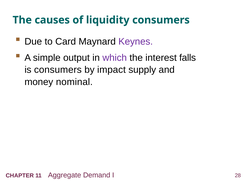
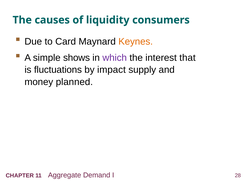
Keynes colour: purple -> orange (136, 42)
output: output -> shows (77, 58)
falls: falls -> that (188, 58)
is consumers: consumers -> fluctuations (58, 70)
nominal: nominal -> planned (74, 82)
